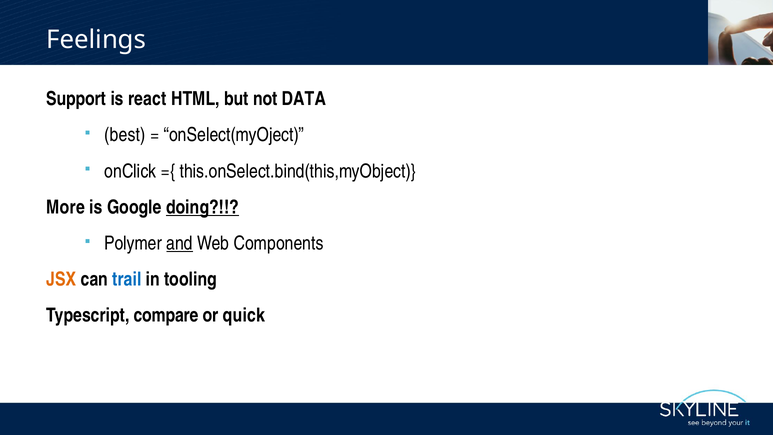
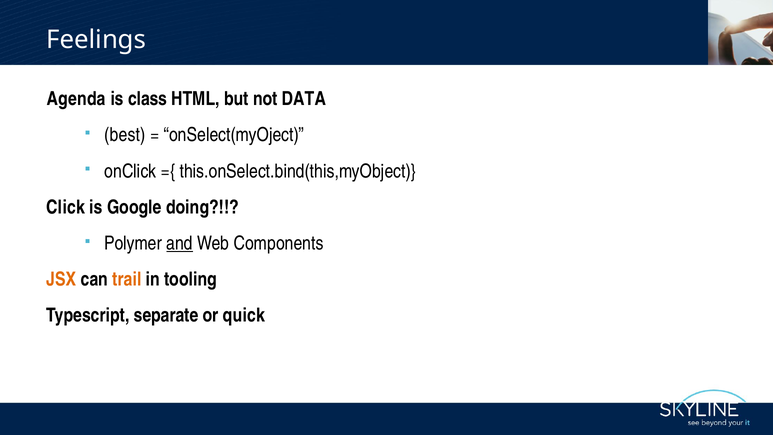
Support: Support -> Agenda (76, 99)
react: react -> class (148, 99)
More: More -> Click (66, 207)
doing underline: present -> none (203, 207)
trail colour: blue -> orange (127, 279)
compare: compare -> separate (166, 315)
